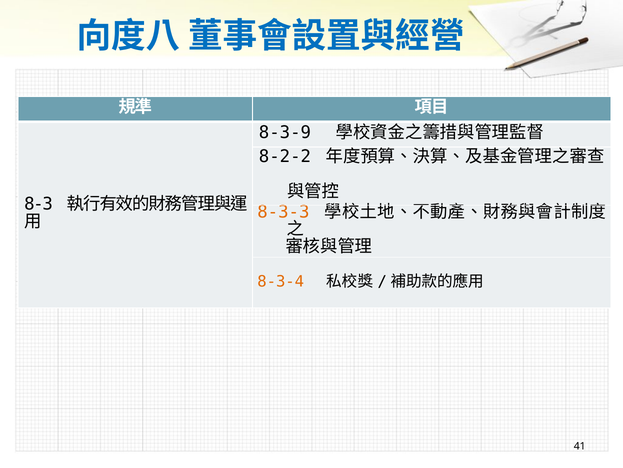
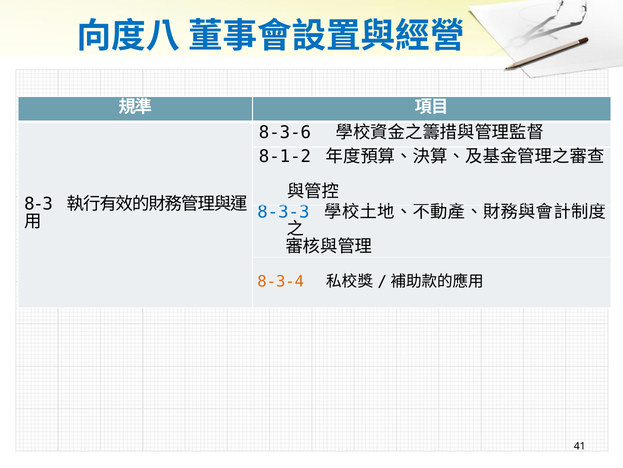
8-3-9: 8-3-9 -> 8-3-6 (285, 132)
8-2-2: 8-2-2 -> 8-1-2 (285, 157)
8-3-3 colour: orange -> blue (283, 212)
